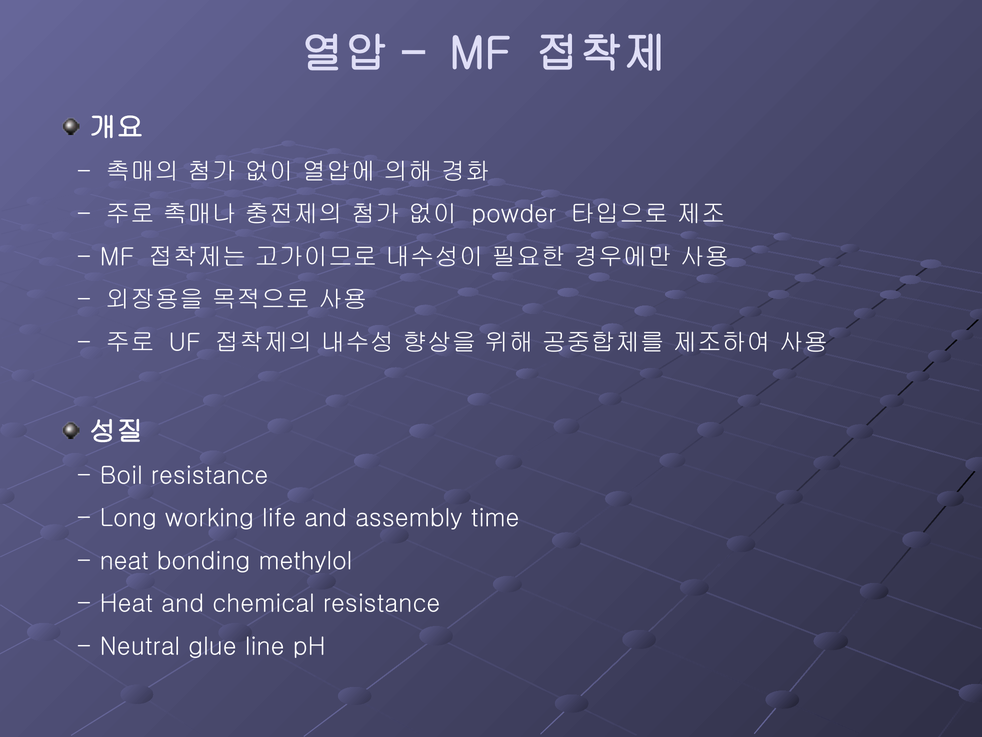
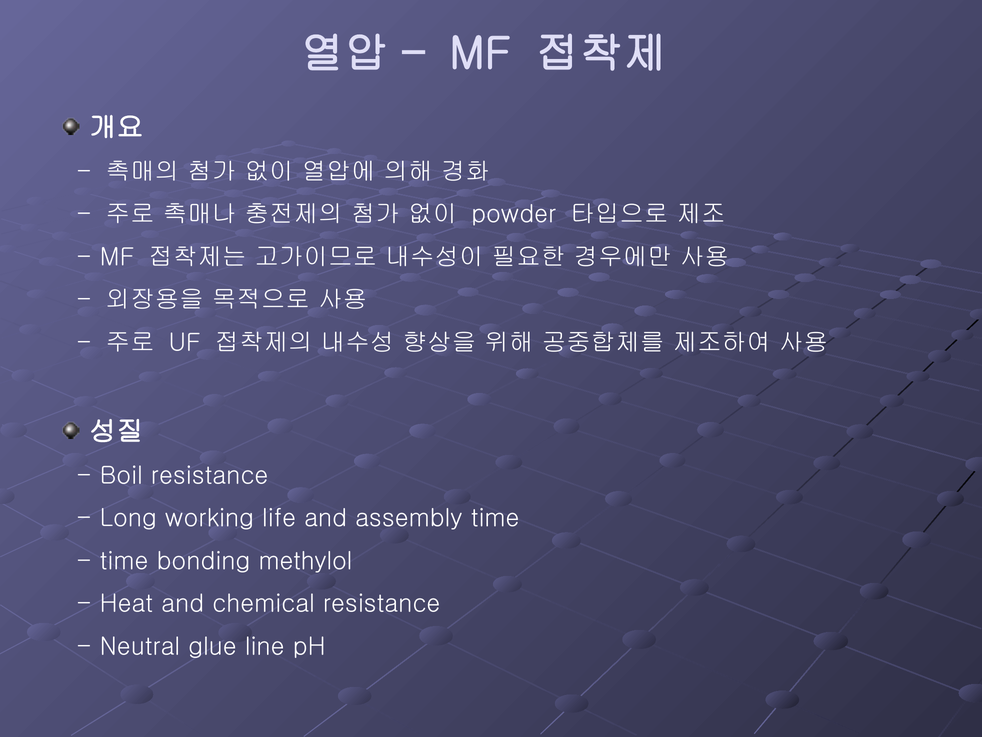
neat: neat -> time (124, 561)
